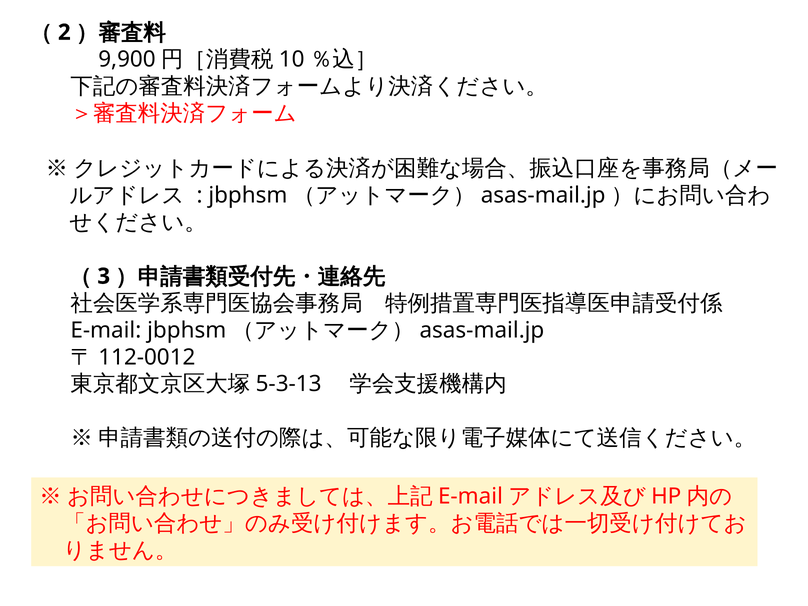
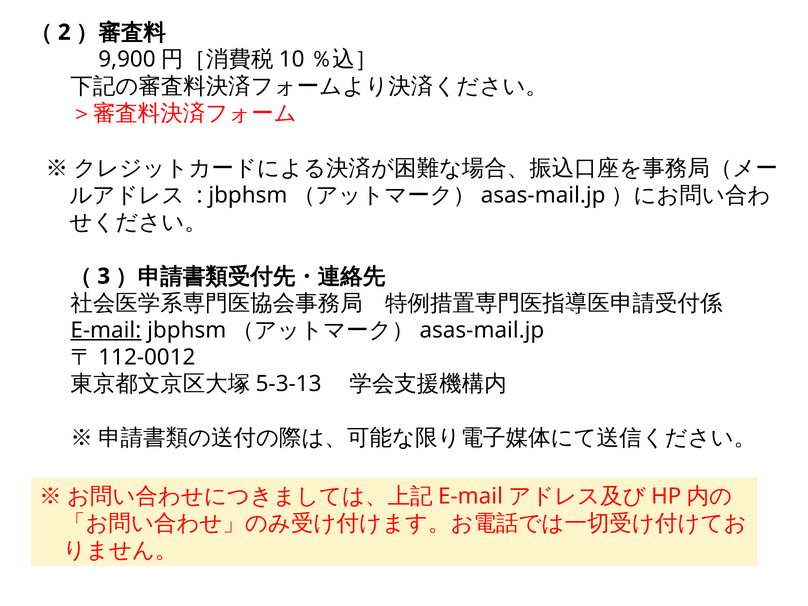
E-mail underline: none -> present (106, 330)
